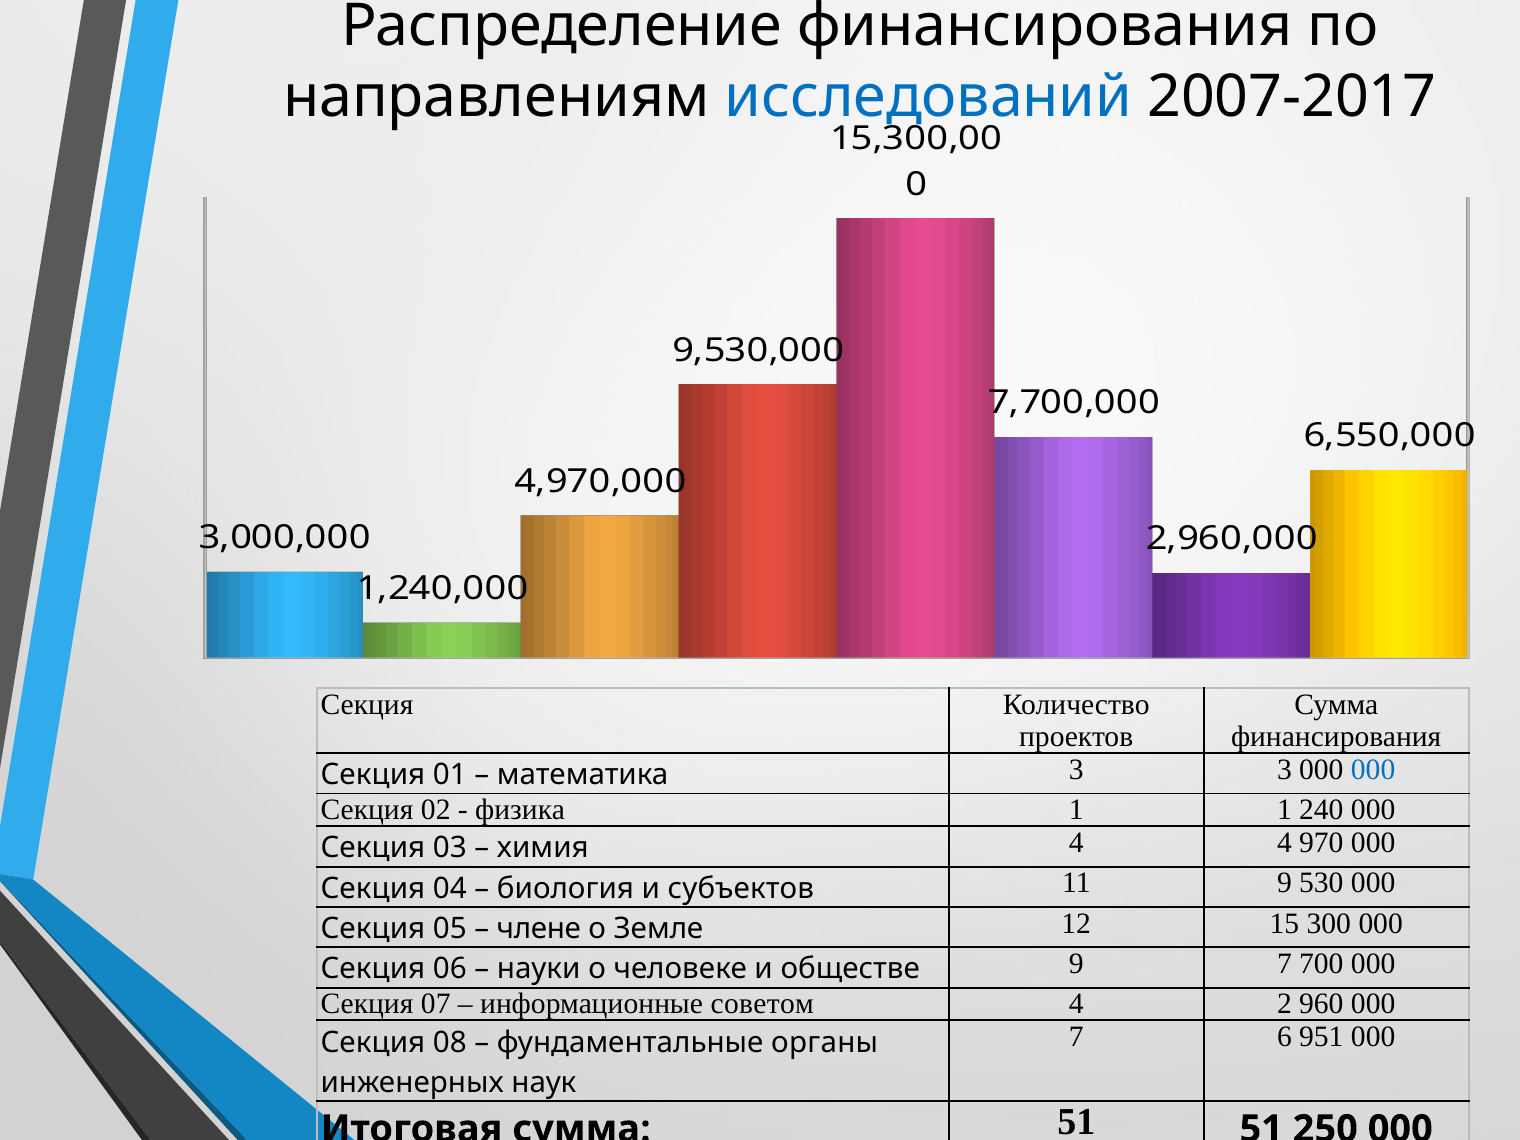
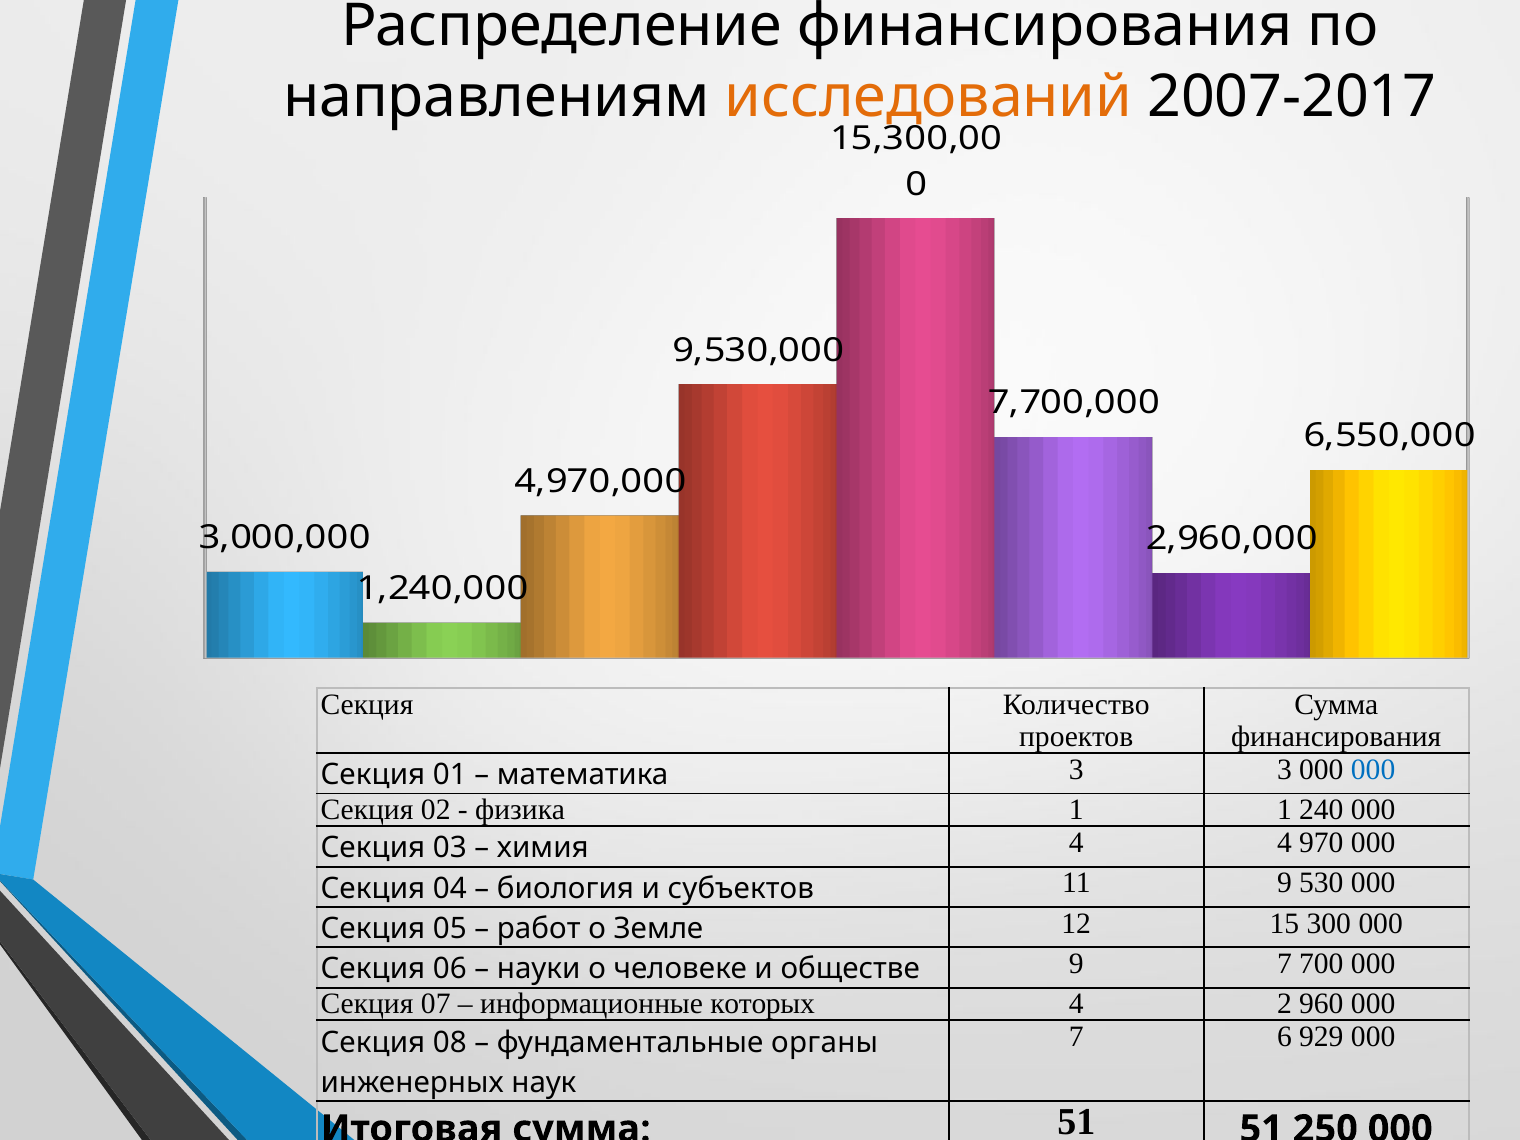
исследований colour: blue -> orange (929, 97)
члене: члене -> работ (539, 929)
советом: советом -> которых (763, 1004)
951: 951 -> 929 (1321, 1037)
